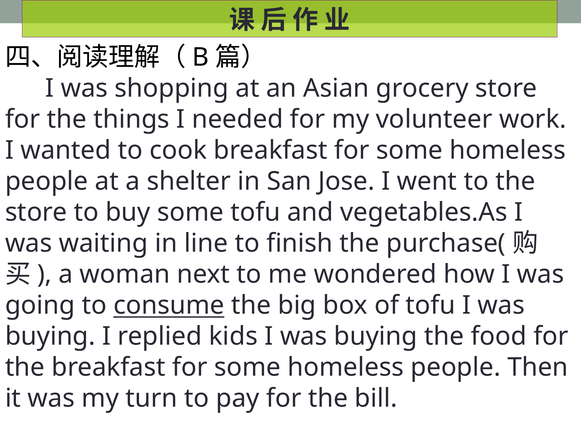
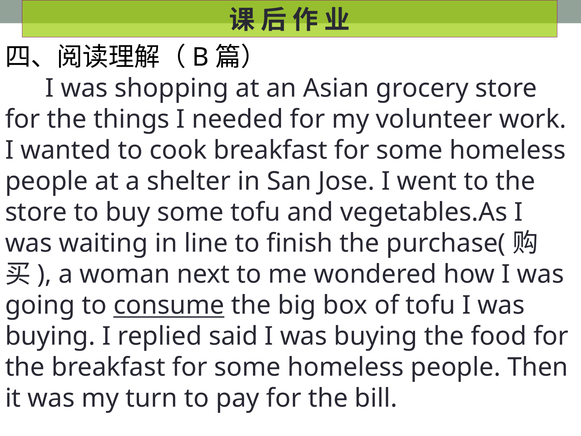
kids: kids -> said (233, 336)
